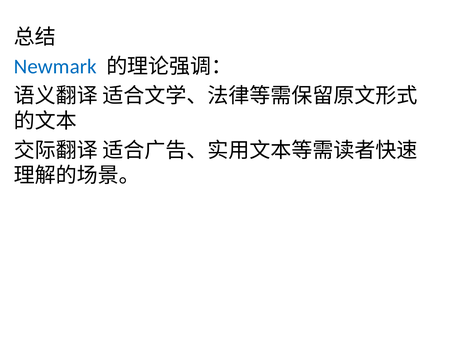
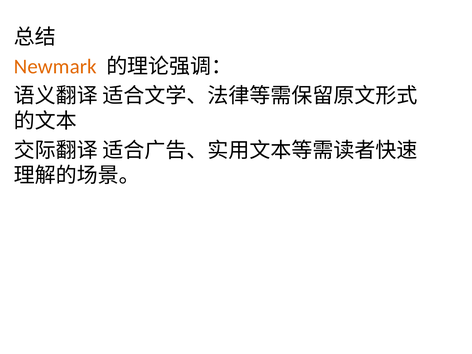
Newmark colour: blue -> orange (55, 67)
